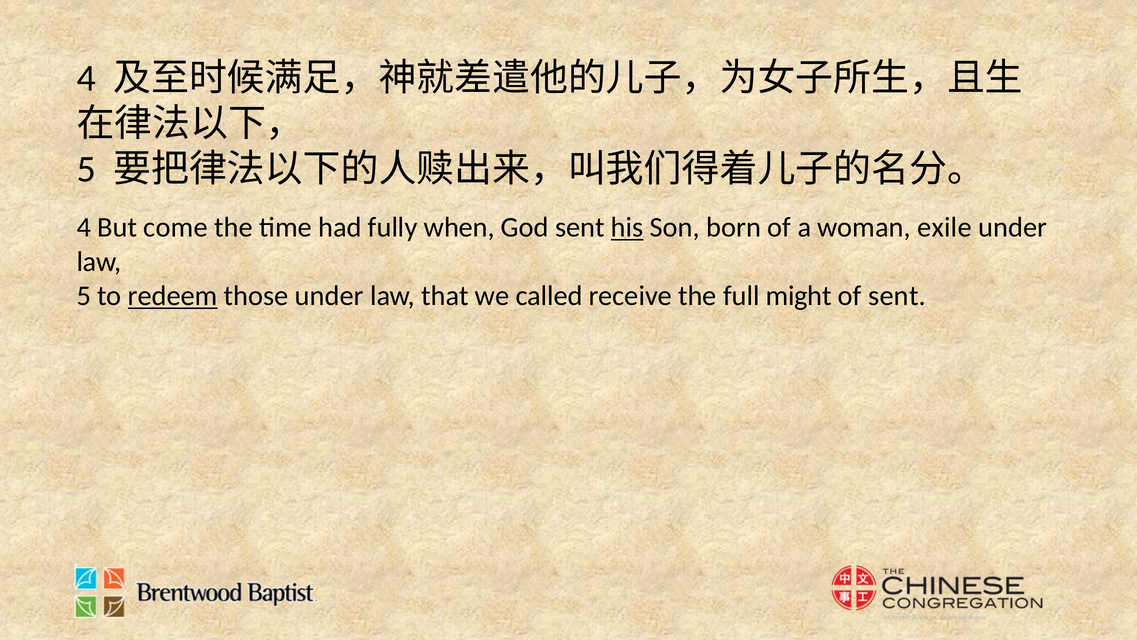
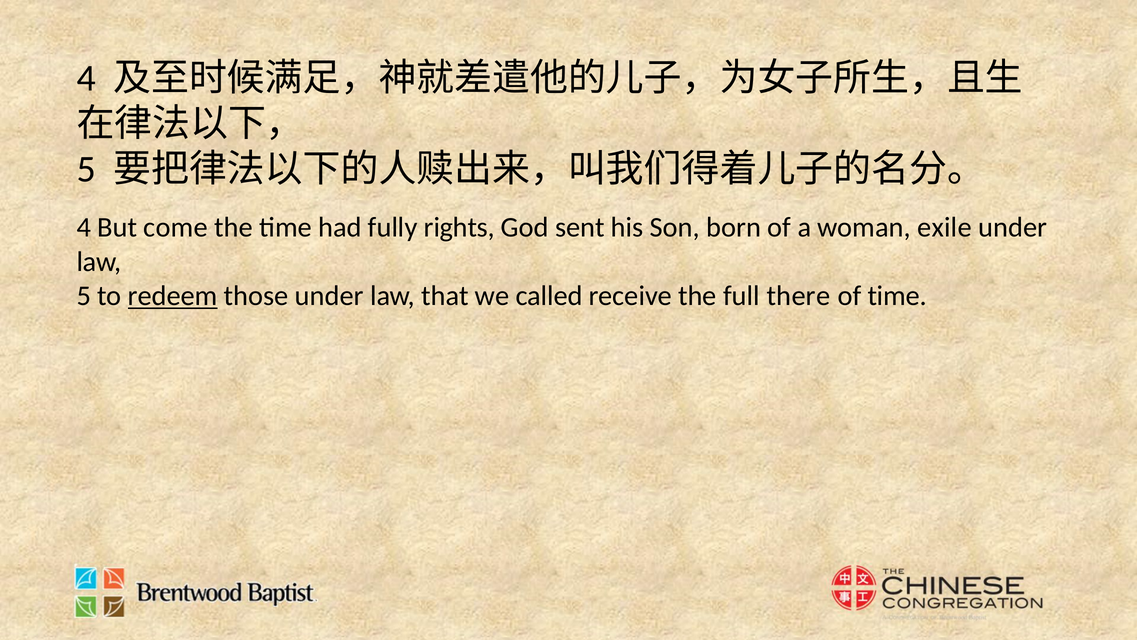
when: when -> rights (459, 227)
his underline: present -> none (627, 227)
might: might -> there (798, 296)
of sent: sent -> time (897, 296)
